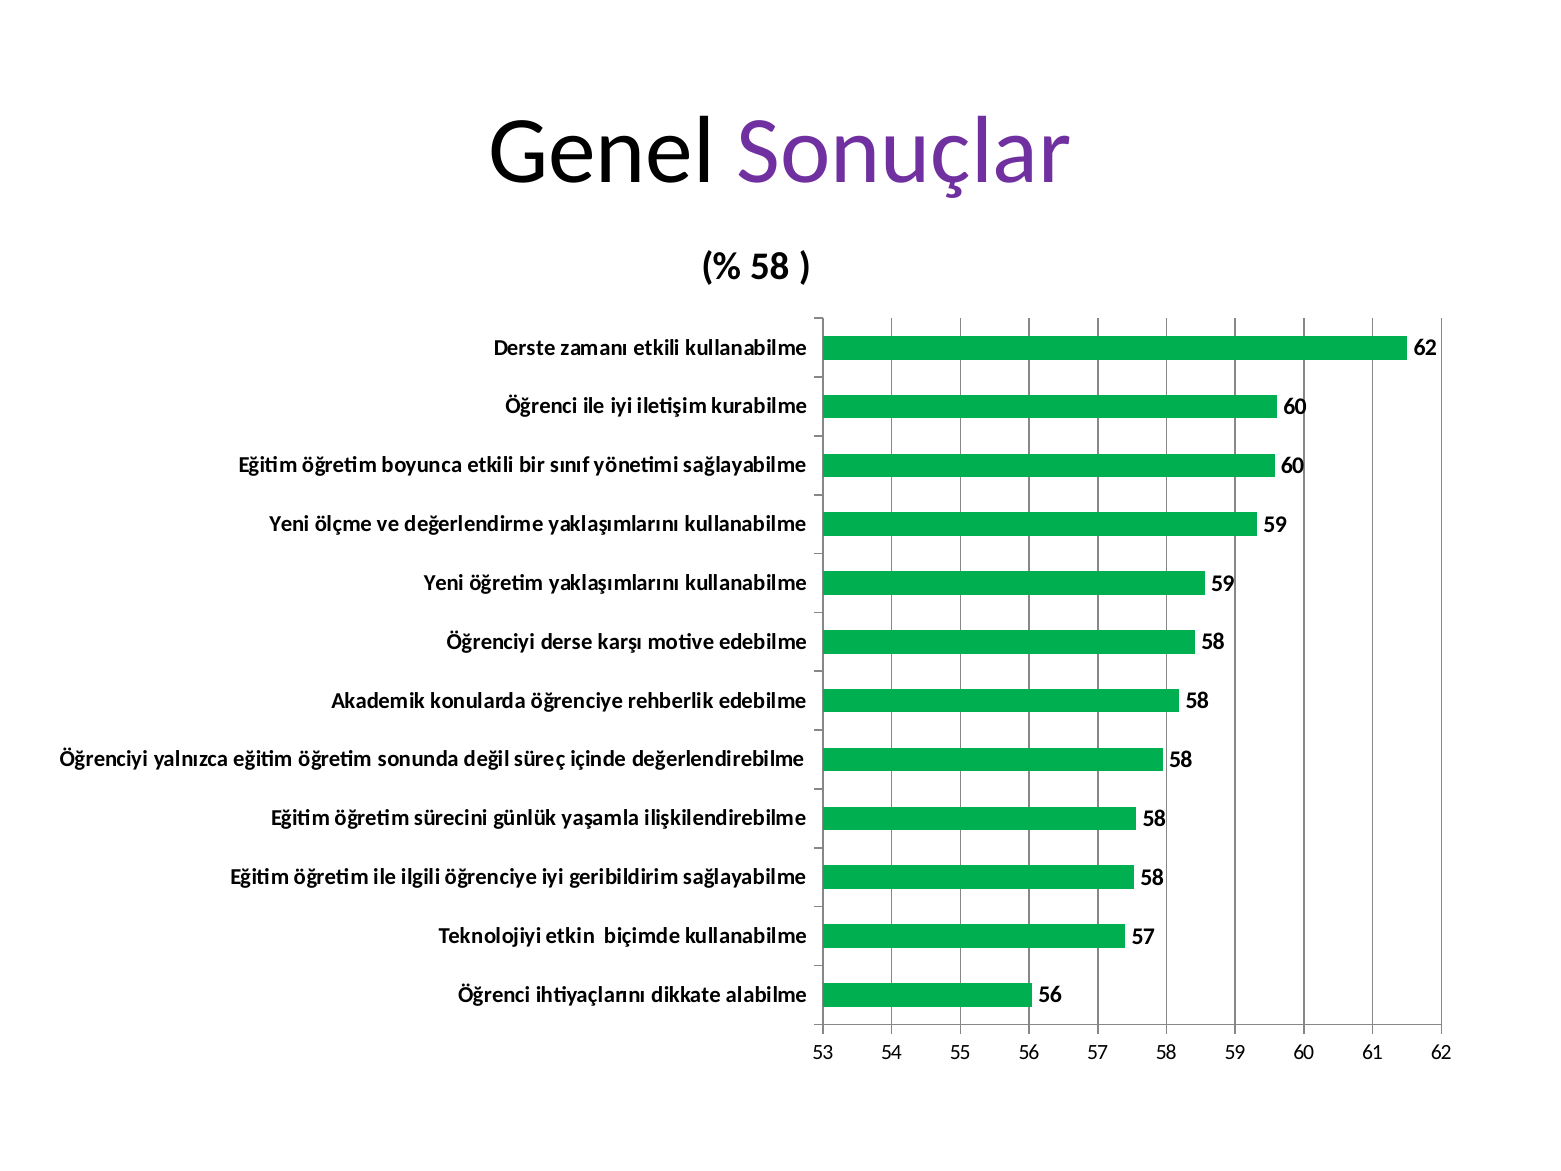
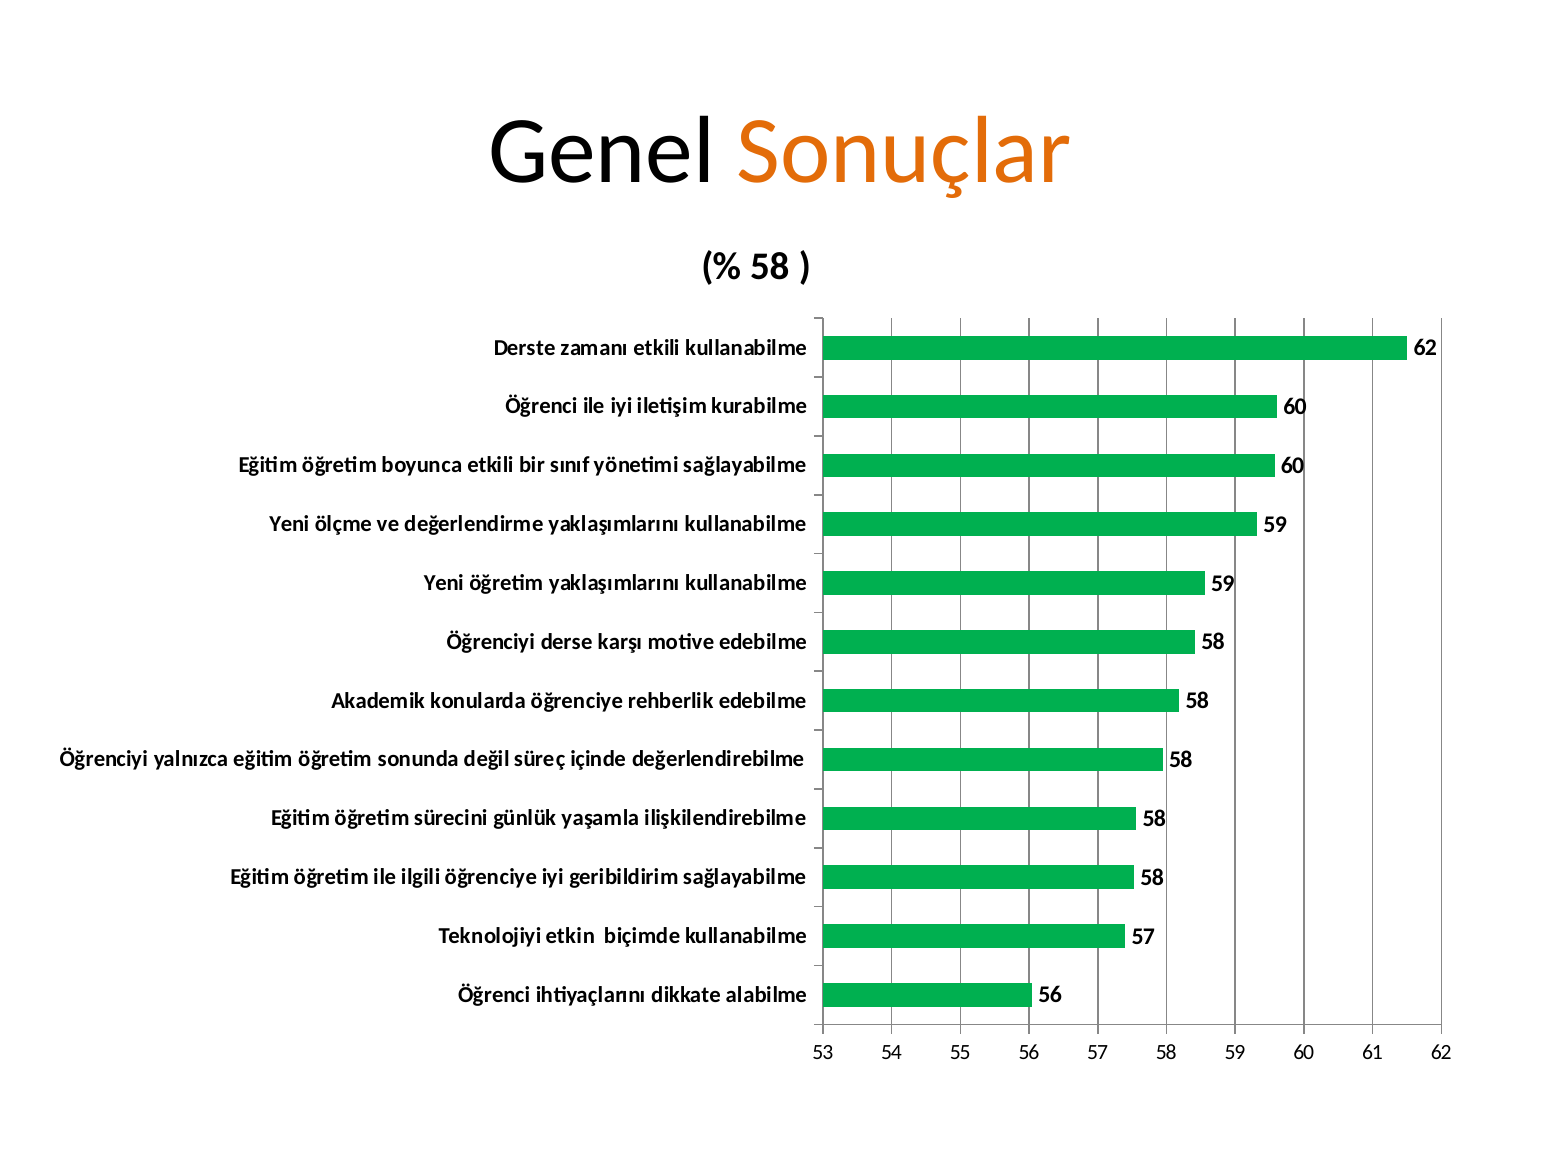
Sonuçlar colour: purple -> orange (904, 151)
